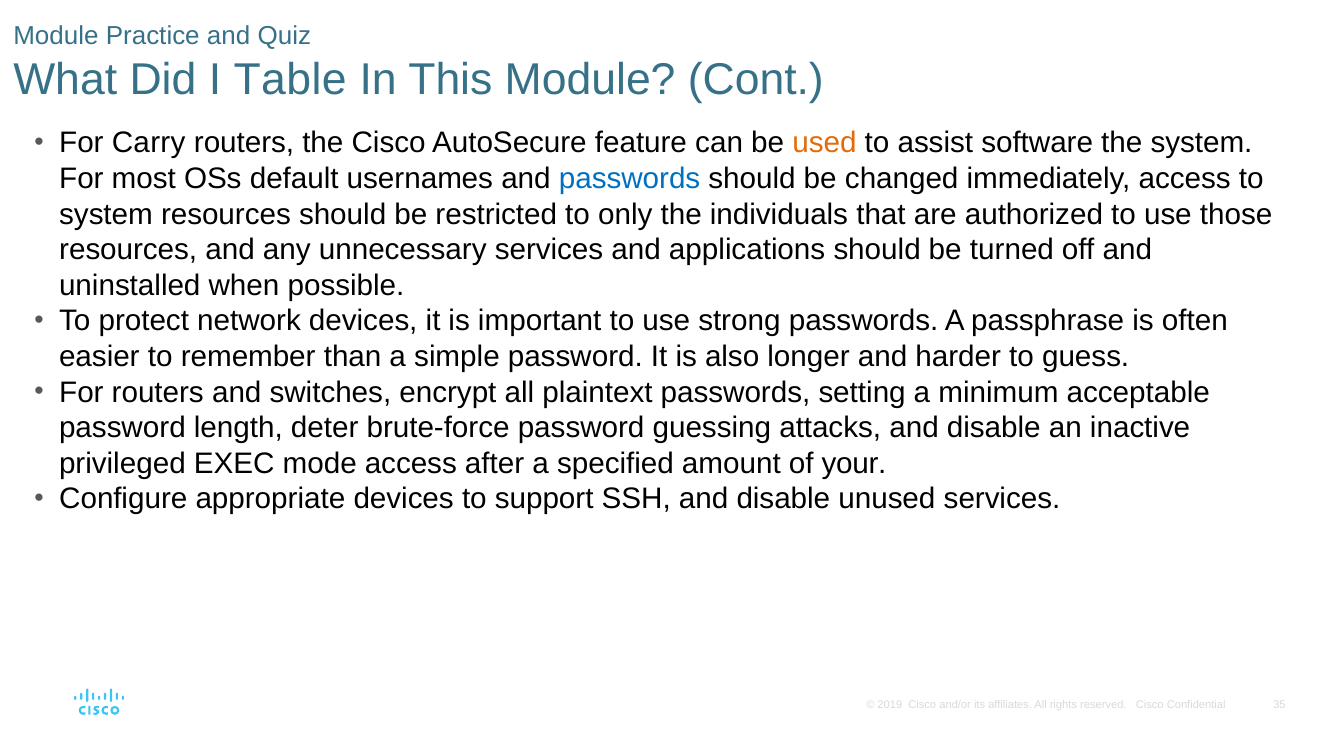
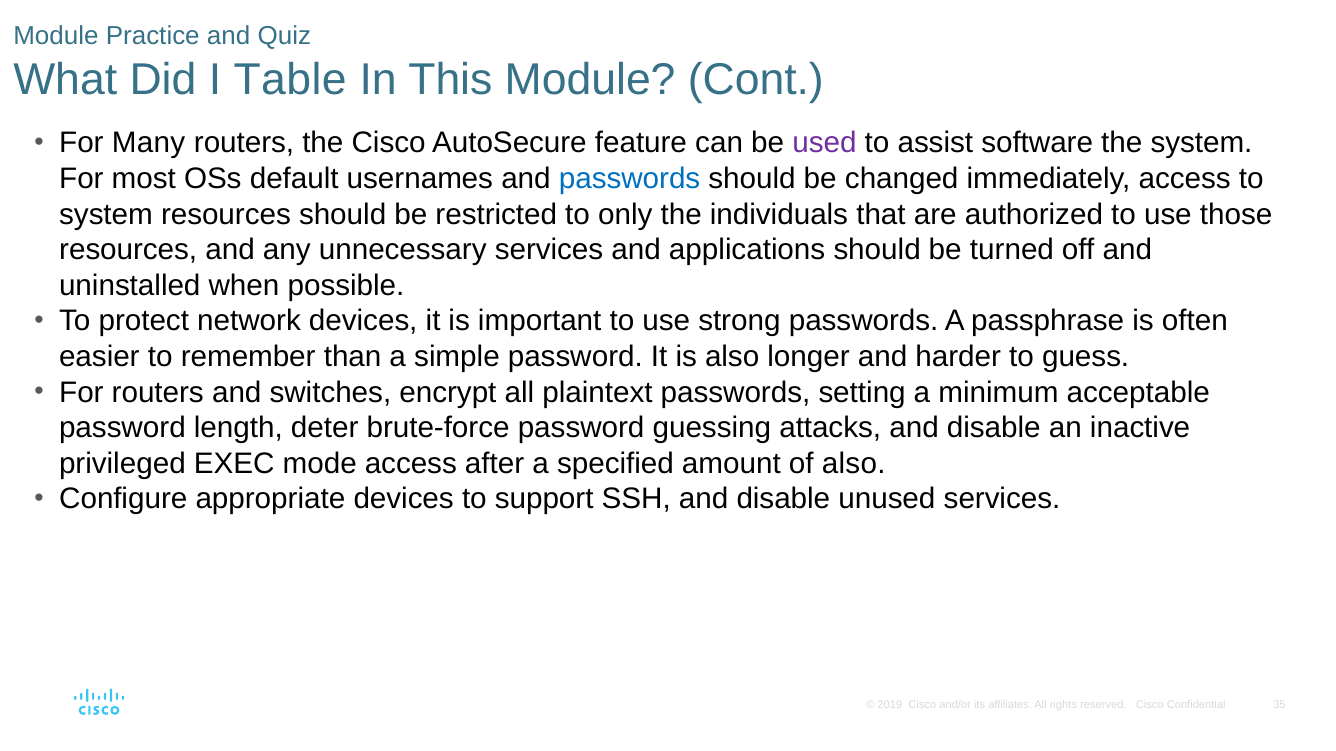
Carry: Carry -> Many (149, 143)
used colour: orange -> purple (824, 143)
of your: your -> also (854, 464)
